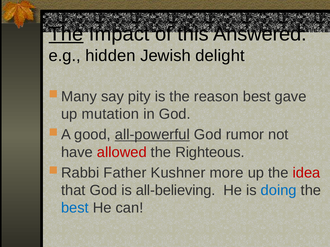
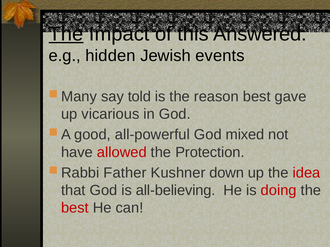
delight: delight -> events (220, 56)
pity: pity -> told (139, 97)
mutation: mutation -> vicarious (110, 114)
all-powerful underline: present -> none (152, 135)
rumor: rumor -> mixed (245, 135)
Righteous: Righteous -> Protection (210, 152)
more: more -> down (227, 173)
doing colour: blue -> red (279, 191)
best colour: blue -> red (75, 208)
